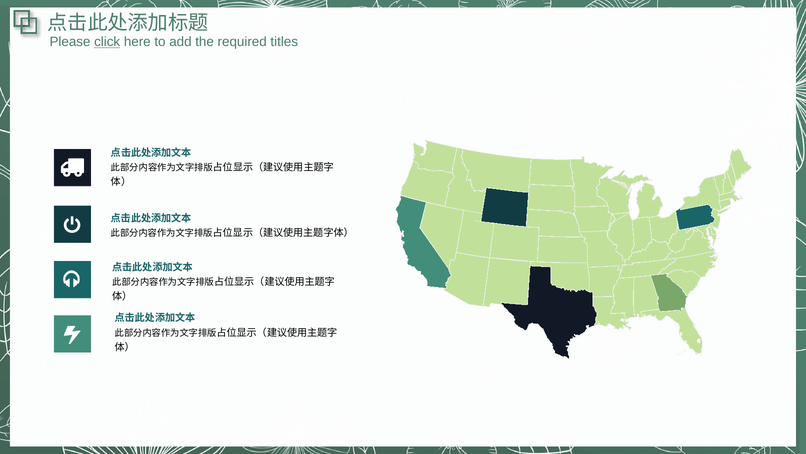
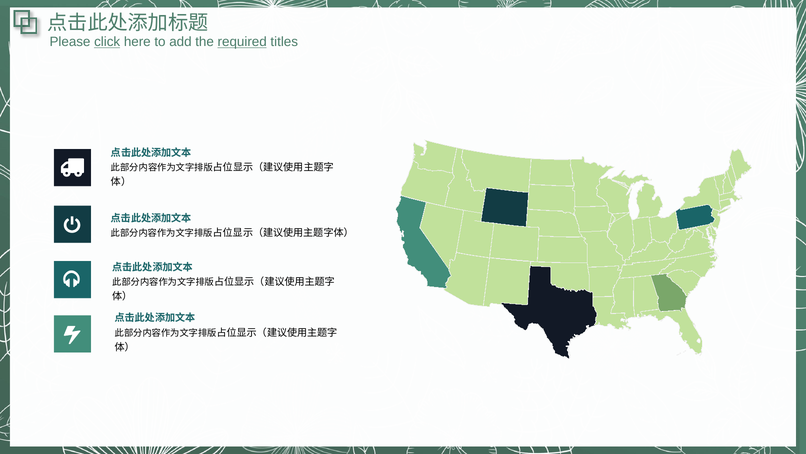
required underline: none -> present (242, 42)
